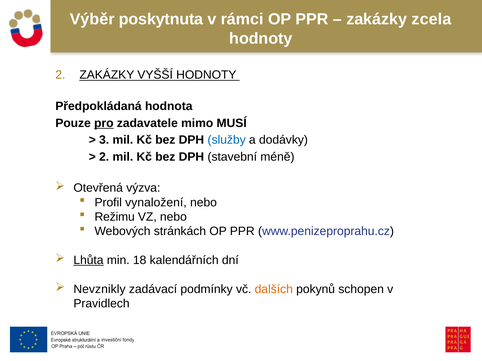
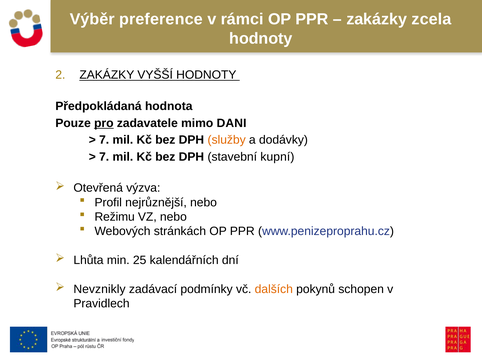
poskytnuta: poskytnuta -> preference (161, 19)
MUSÍ: MUSÍ -> DANI (232, 123)
3: 3 -> 7 (104, 140)
služby colour: blue -> orange (227, 140)
2: 2 -> 7 (104, 157)
méně: méně -> kupní (277, 157)
vynaložení: vynaložení -> nejrůznější (156, 203)
Lhůta underline: present -> none (88, 261)
18: 18 -> 25 (140, 261)
